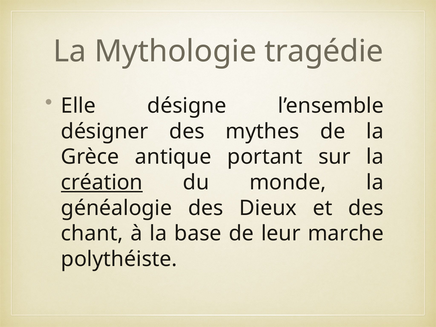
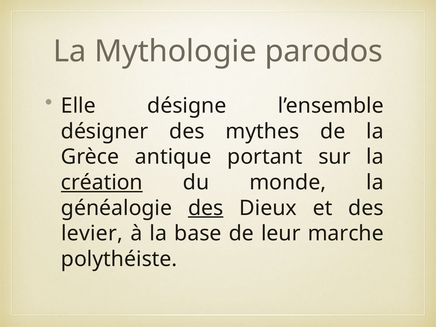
tragédie: tragédie -> parodos (324, 52)
des underline: none -> present (206, 208)
chant: chant -> levier (92, 234)
